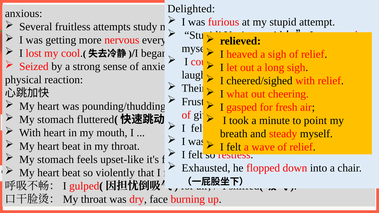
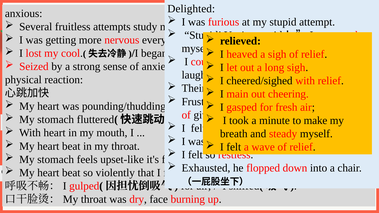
what: what -> main (237, 94)
point: point -> make (316, 121)
